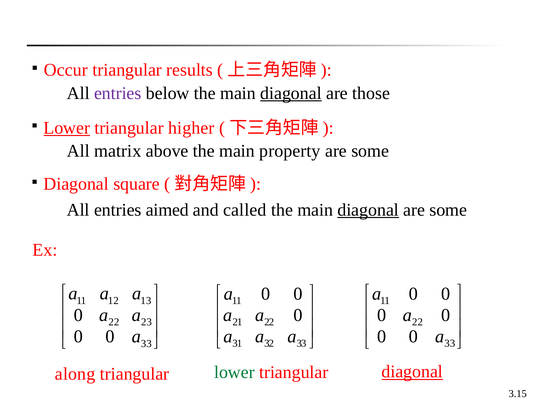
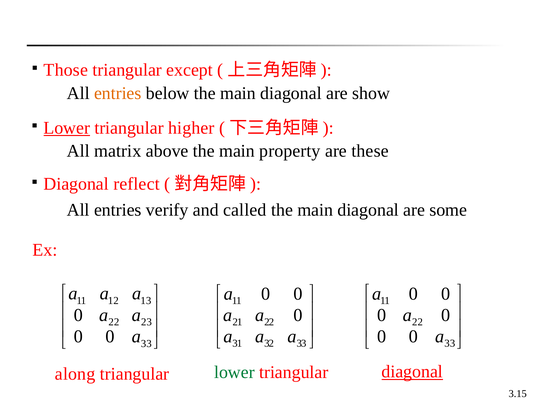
Occur: Occur -> Those (66, 70)
results: results -> except (190, 70)
entries colour: purple -> orange (118, 93)
diagonal underline: present -> none (291, 93)
those: those -> show (371, 93)
some: some -> these (370, 151)
square: square -> reflect (137, 184)
aimed: aimed -> verify (167, 210)
diagonal underline: present -> none (368, 210)
